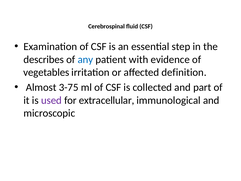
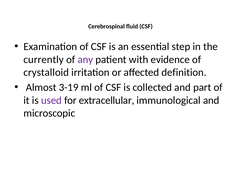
describes: describes -> currently (44, 59)
any colour: blue -> purple (85, 59)
vegetables: vegetables -> crystalloid (46, 72)
3-75: 3-75 -> 3-19 (69, 87)
